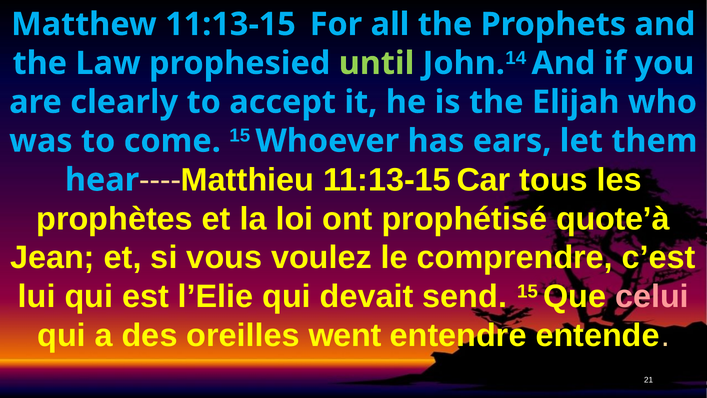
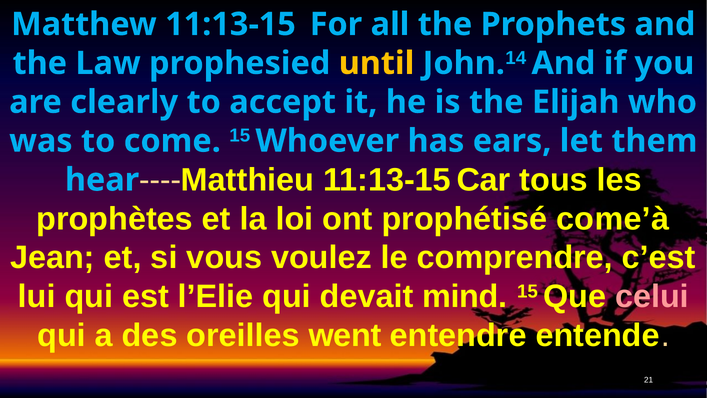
until colour: light green -> yellow (377, 63)
quote’à: quote’à -> come’à (613, 219)
send: send -> mind (465, 296)
